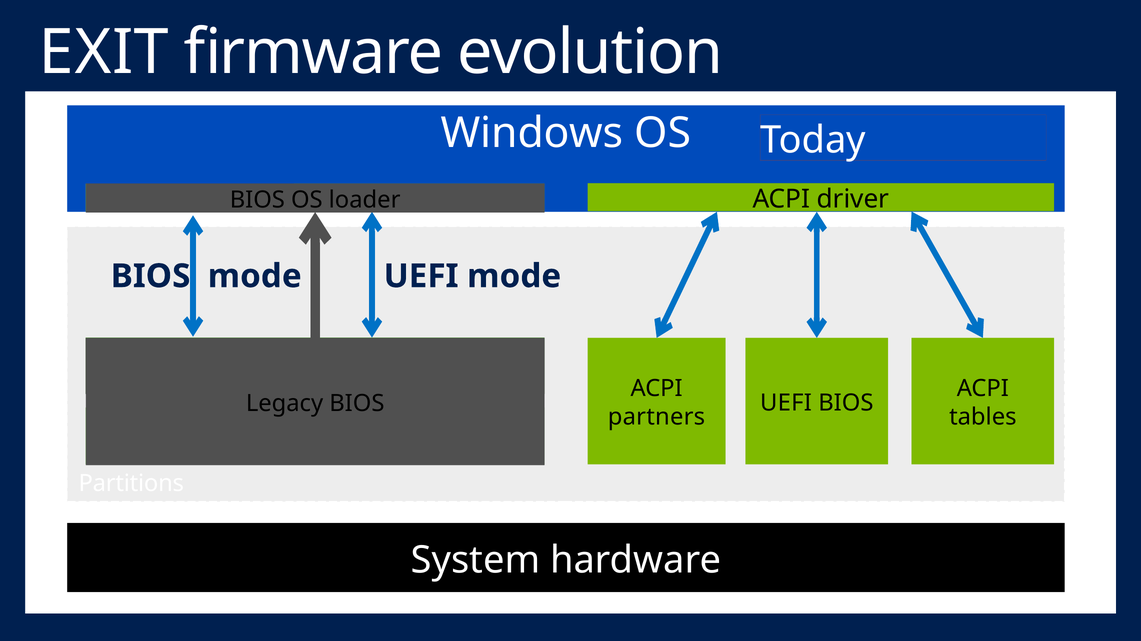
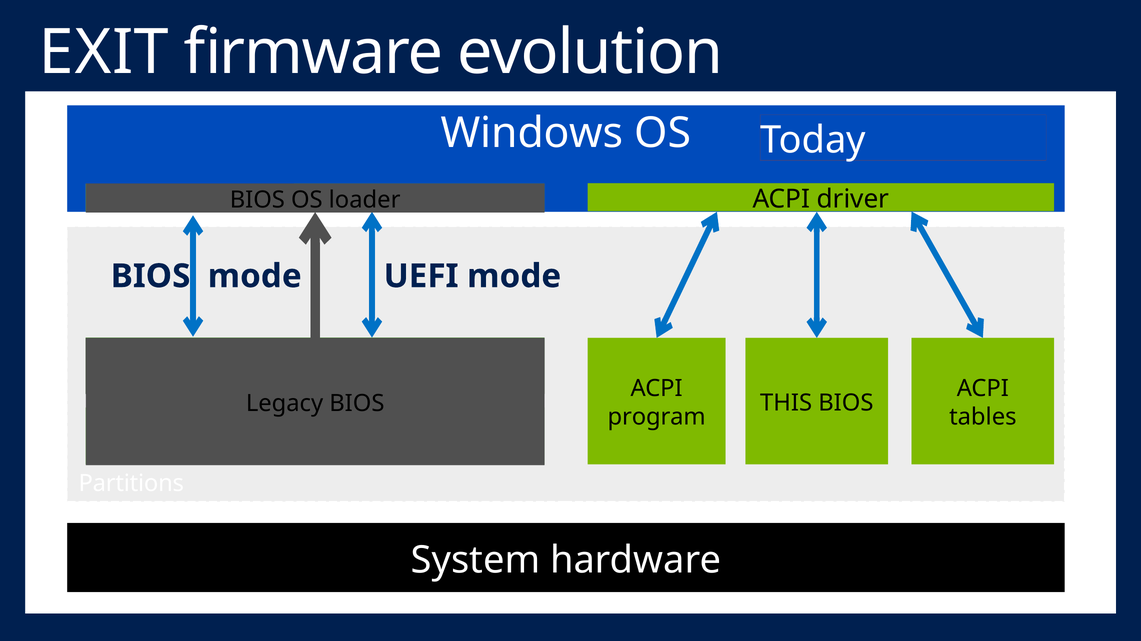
UEFI: UEFI -> THIS (786, 403)
partners: partners -> program (657, 417)
